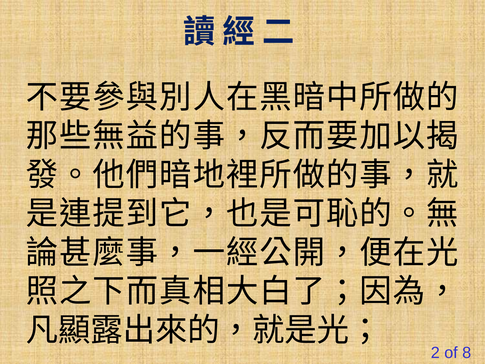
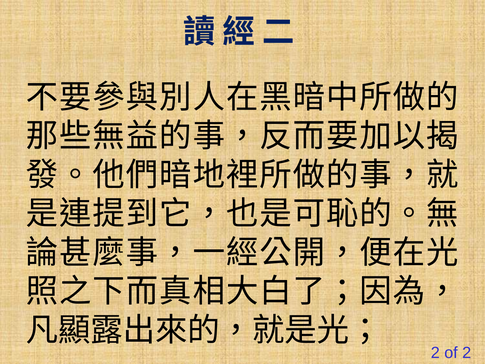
of 8: 8 -> 2 (467, 353)
